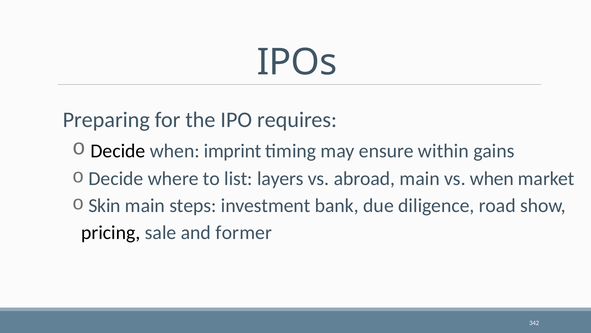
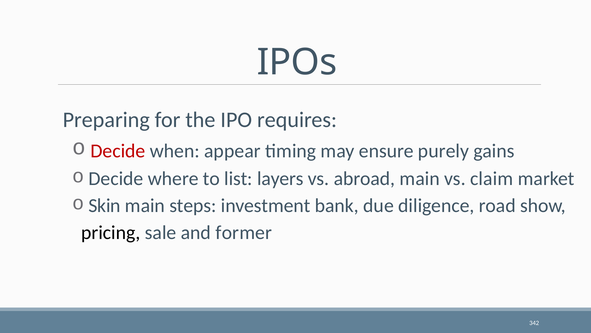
Decide colour: black -> red (118, 151)
imprint: imprint -> appear (232, 151)
within: within -> purely (443, 151)
vs when: when -> claim (492, 178)
